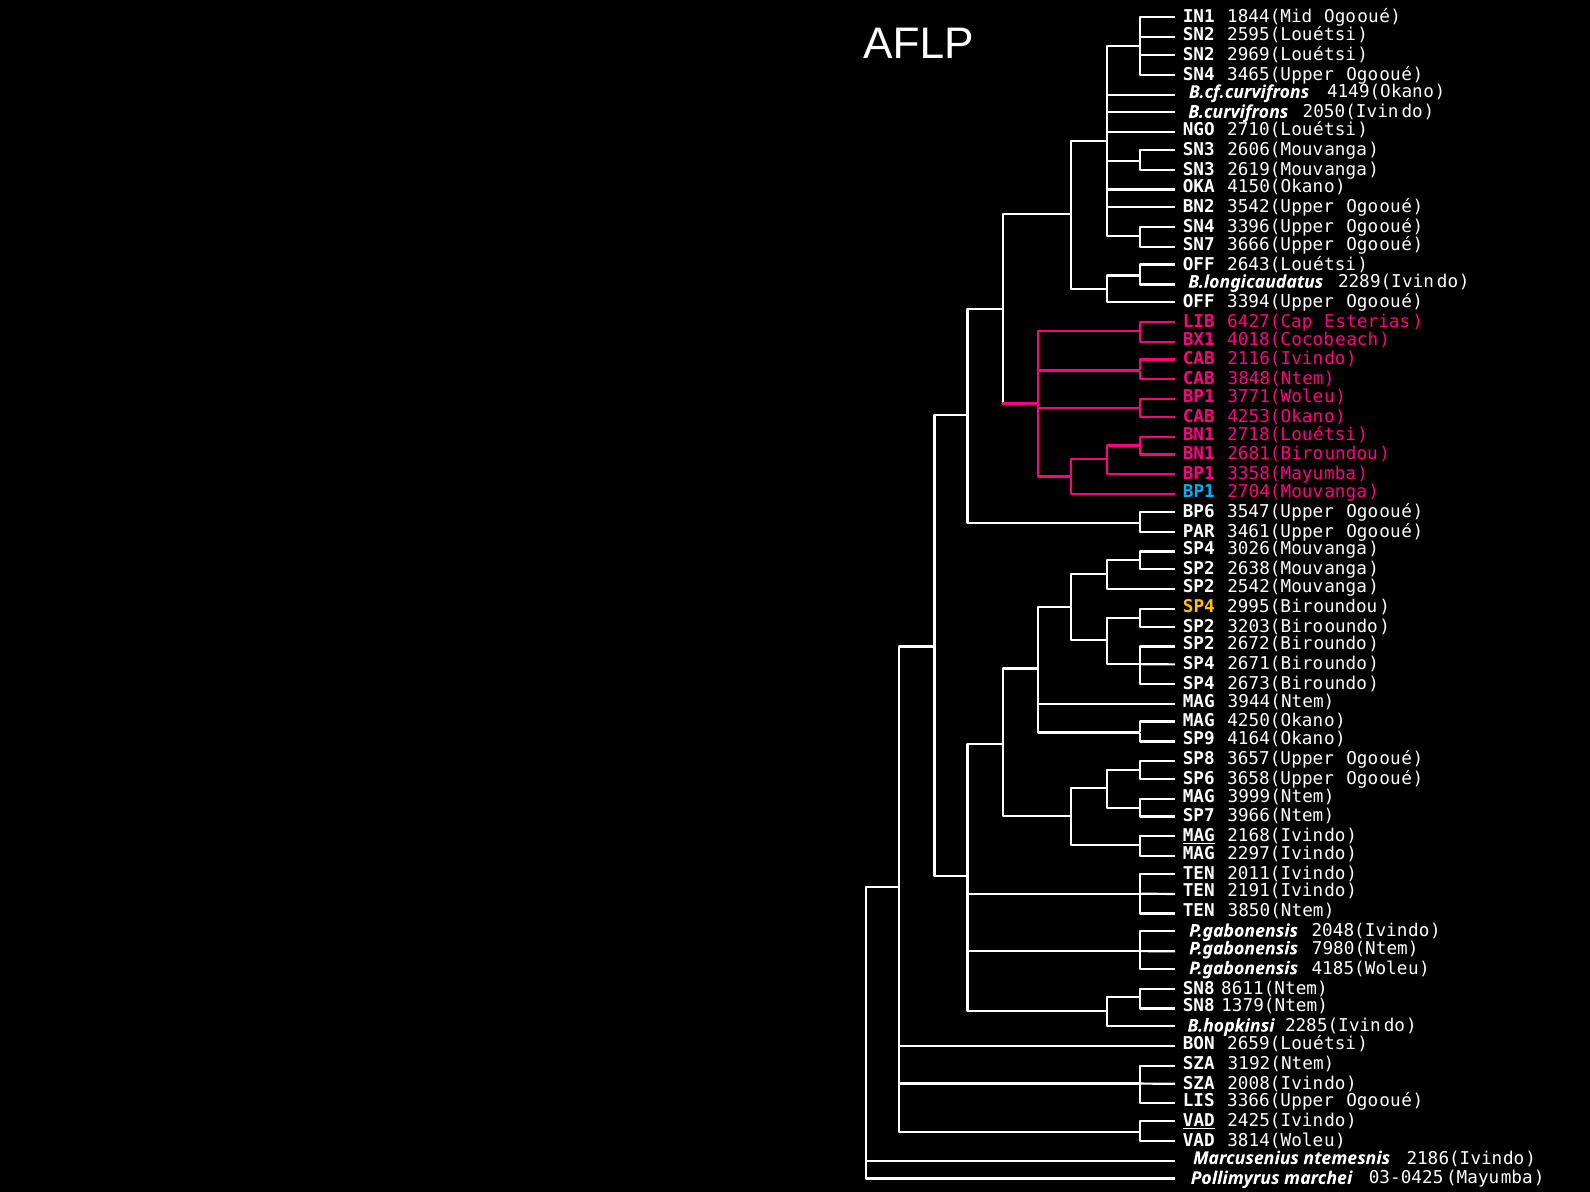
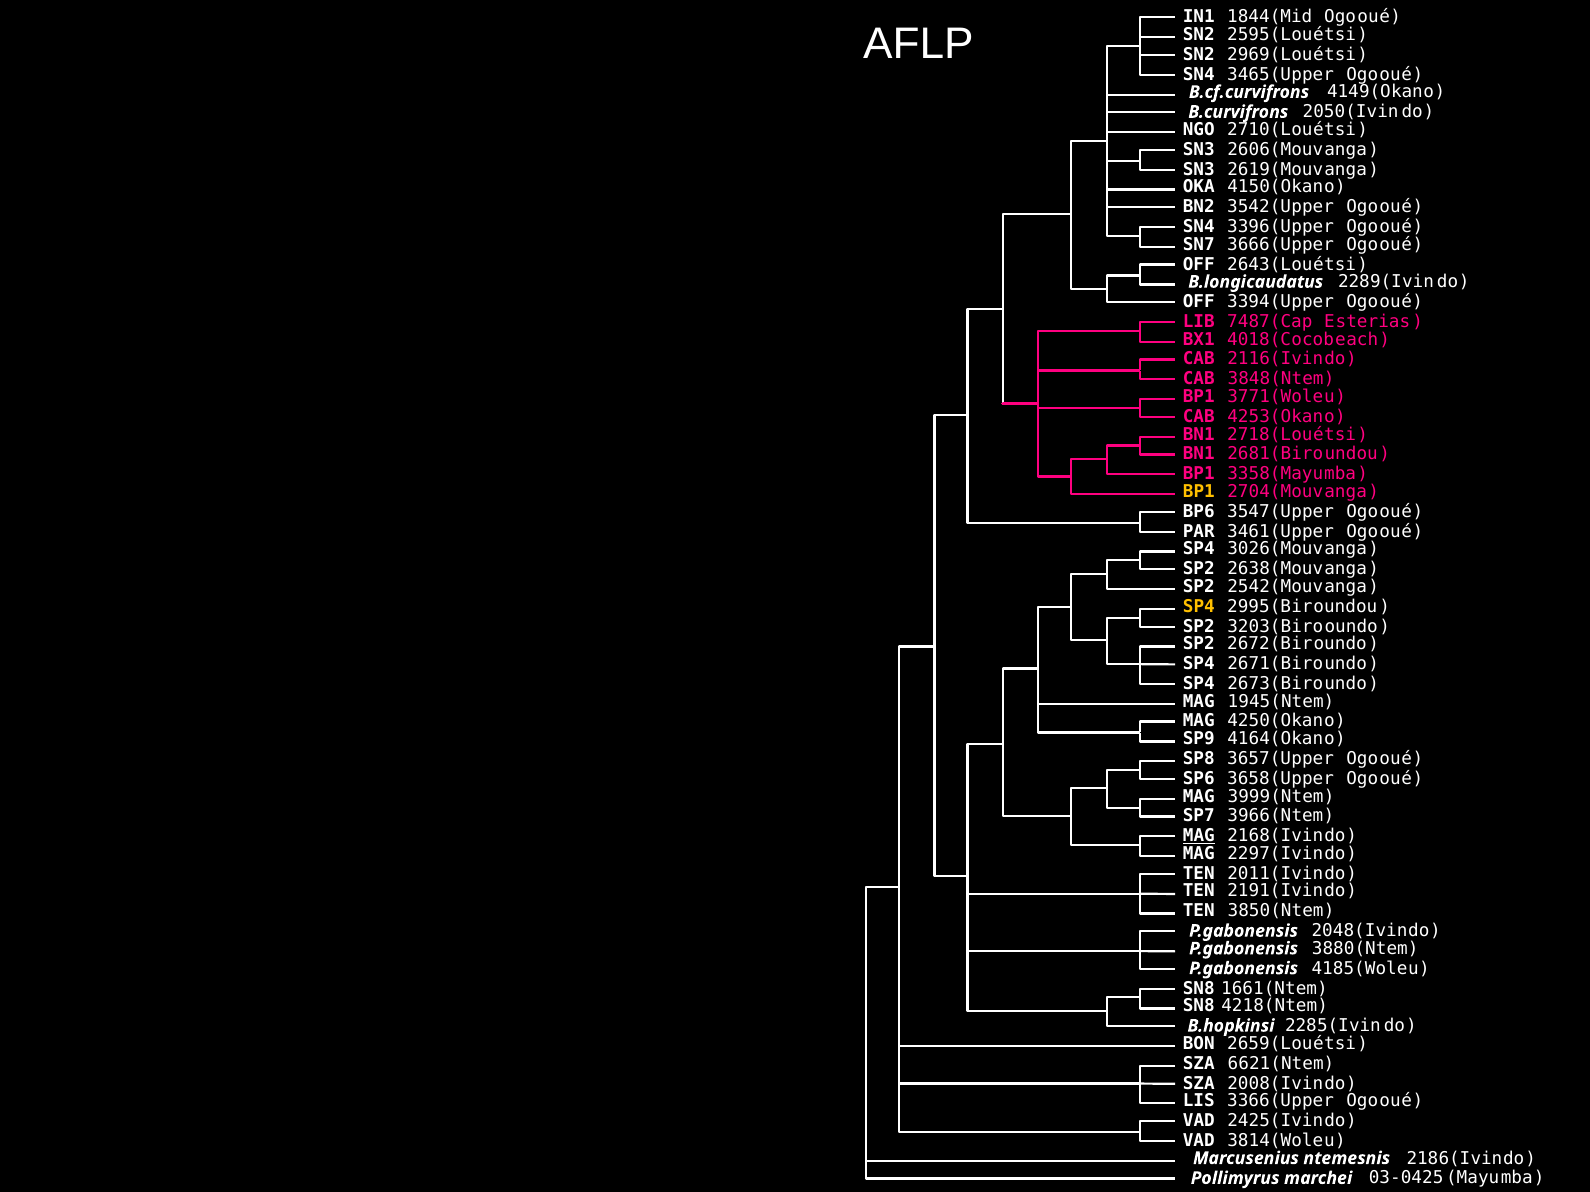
6427(Cap: 6427(Cap -> 7487(Cap (1270, 322)
BP1 colour: light blue -> yellow (1199, 492)
3944(Ntem: 3944(Ntem -> 1945(Ntem (1281, 702)
7980(Ntem: 7980(Ntem -> 3880(Ntem (1365, 949)
8611(Ntem: 8611(Ntem -> 1661(Ntem (1274, 989)
1379(Ntem: 1379(Ntem -> 4218(Ntem (1275, 1006)
3192(Ntem: 3192(Ntem -> 6621(Ntem (1281, 1064)
VAD underline: present -> none (1199, 1121)
